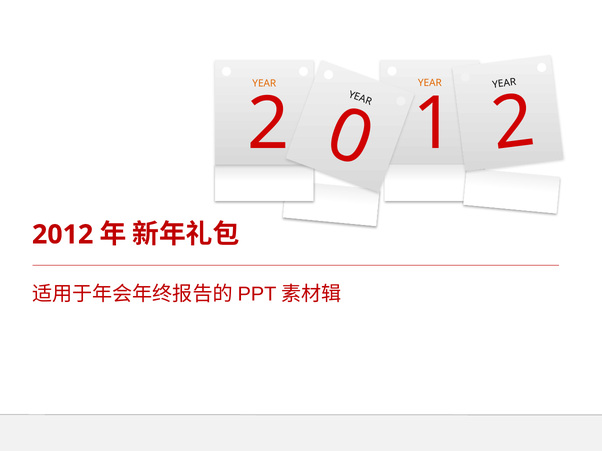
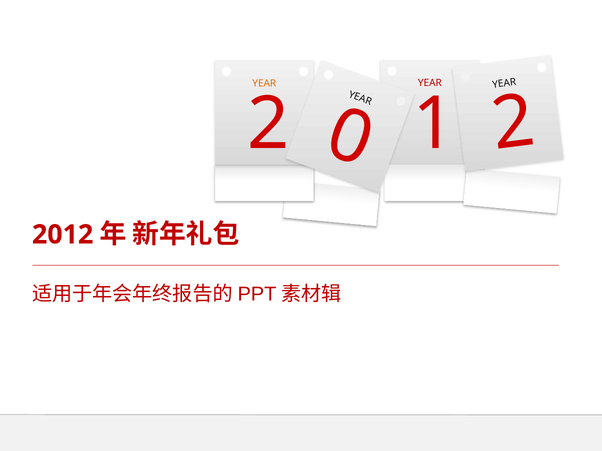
YEAR colour: orange -> red (430, 83)
